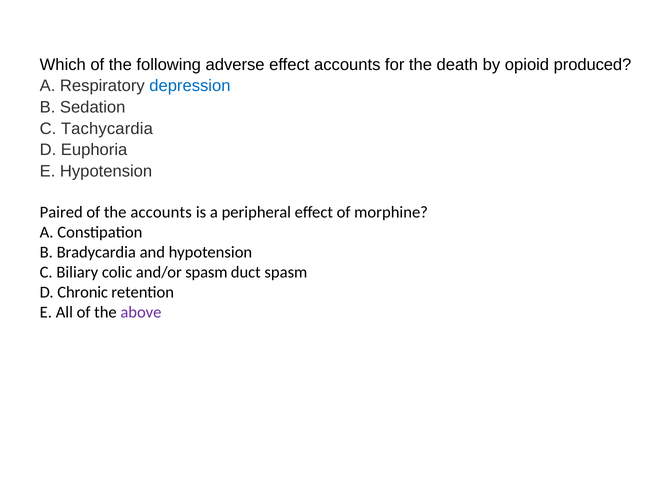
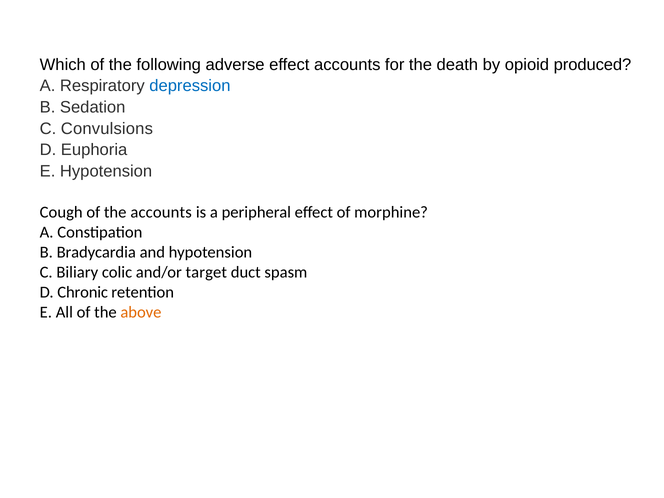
Tachycardia: Tachycardia -> Convulsions (107, 129)
Paired: Paired -> Cough (61, 212)
and/or spasm: spasm -> target (206, 272)
above colour: purple -> orange (141, 312)
